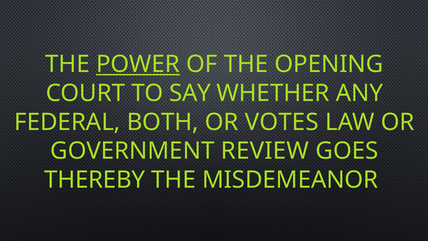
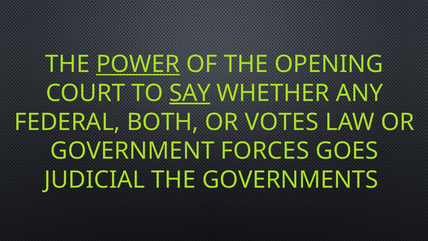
SAY underline: none -> present (190, 93)
REVIEW: REVIEW -> FORCES (265, 151)
THEREBY: THEREBY -> JUDICIAL (95, 180)
MISDEMEANOR: MISDEMEANOR -> GOVERNMENTS (290, 180)
